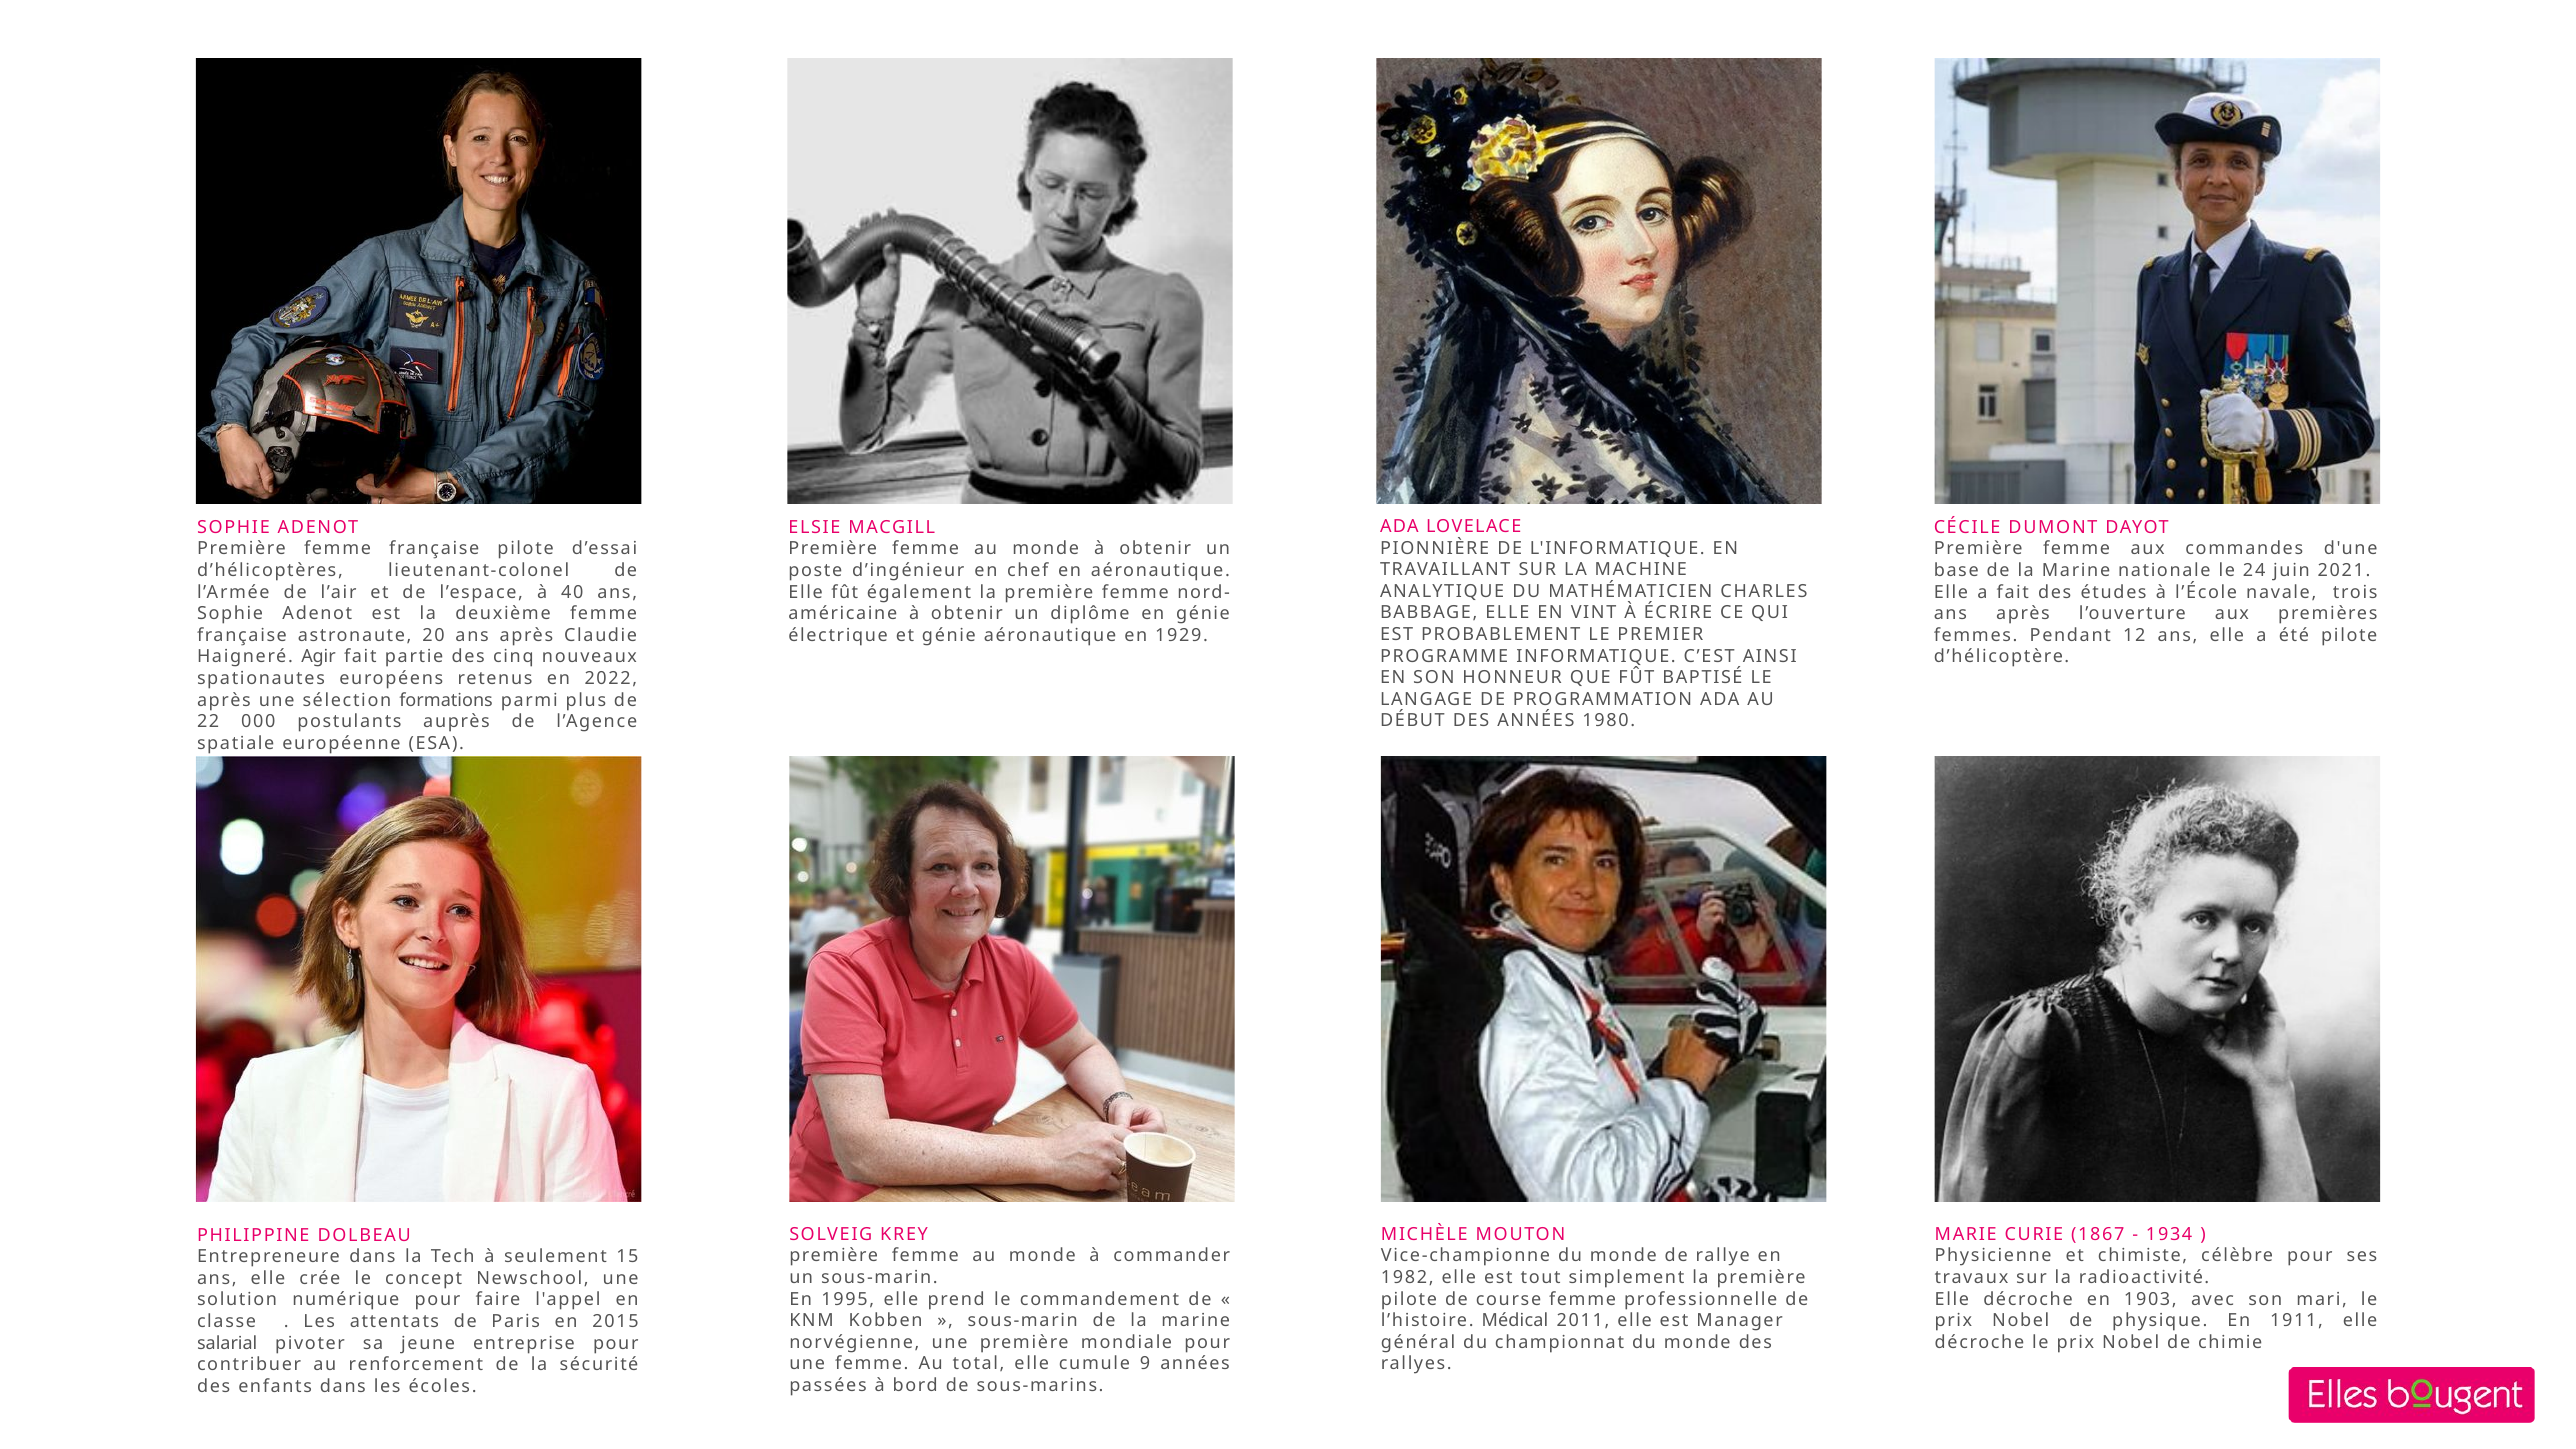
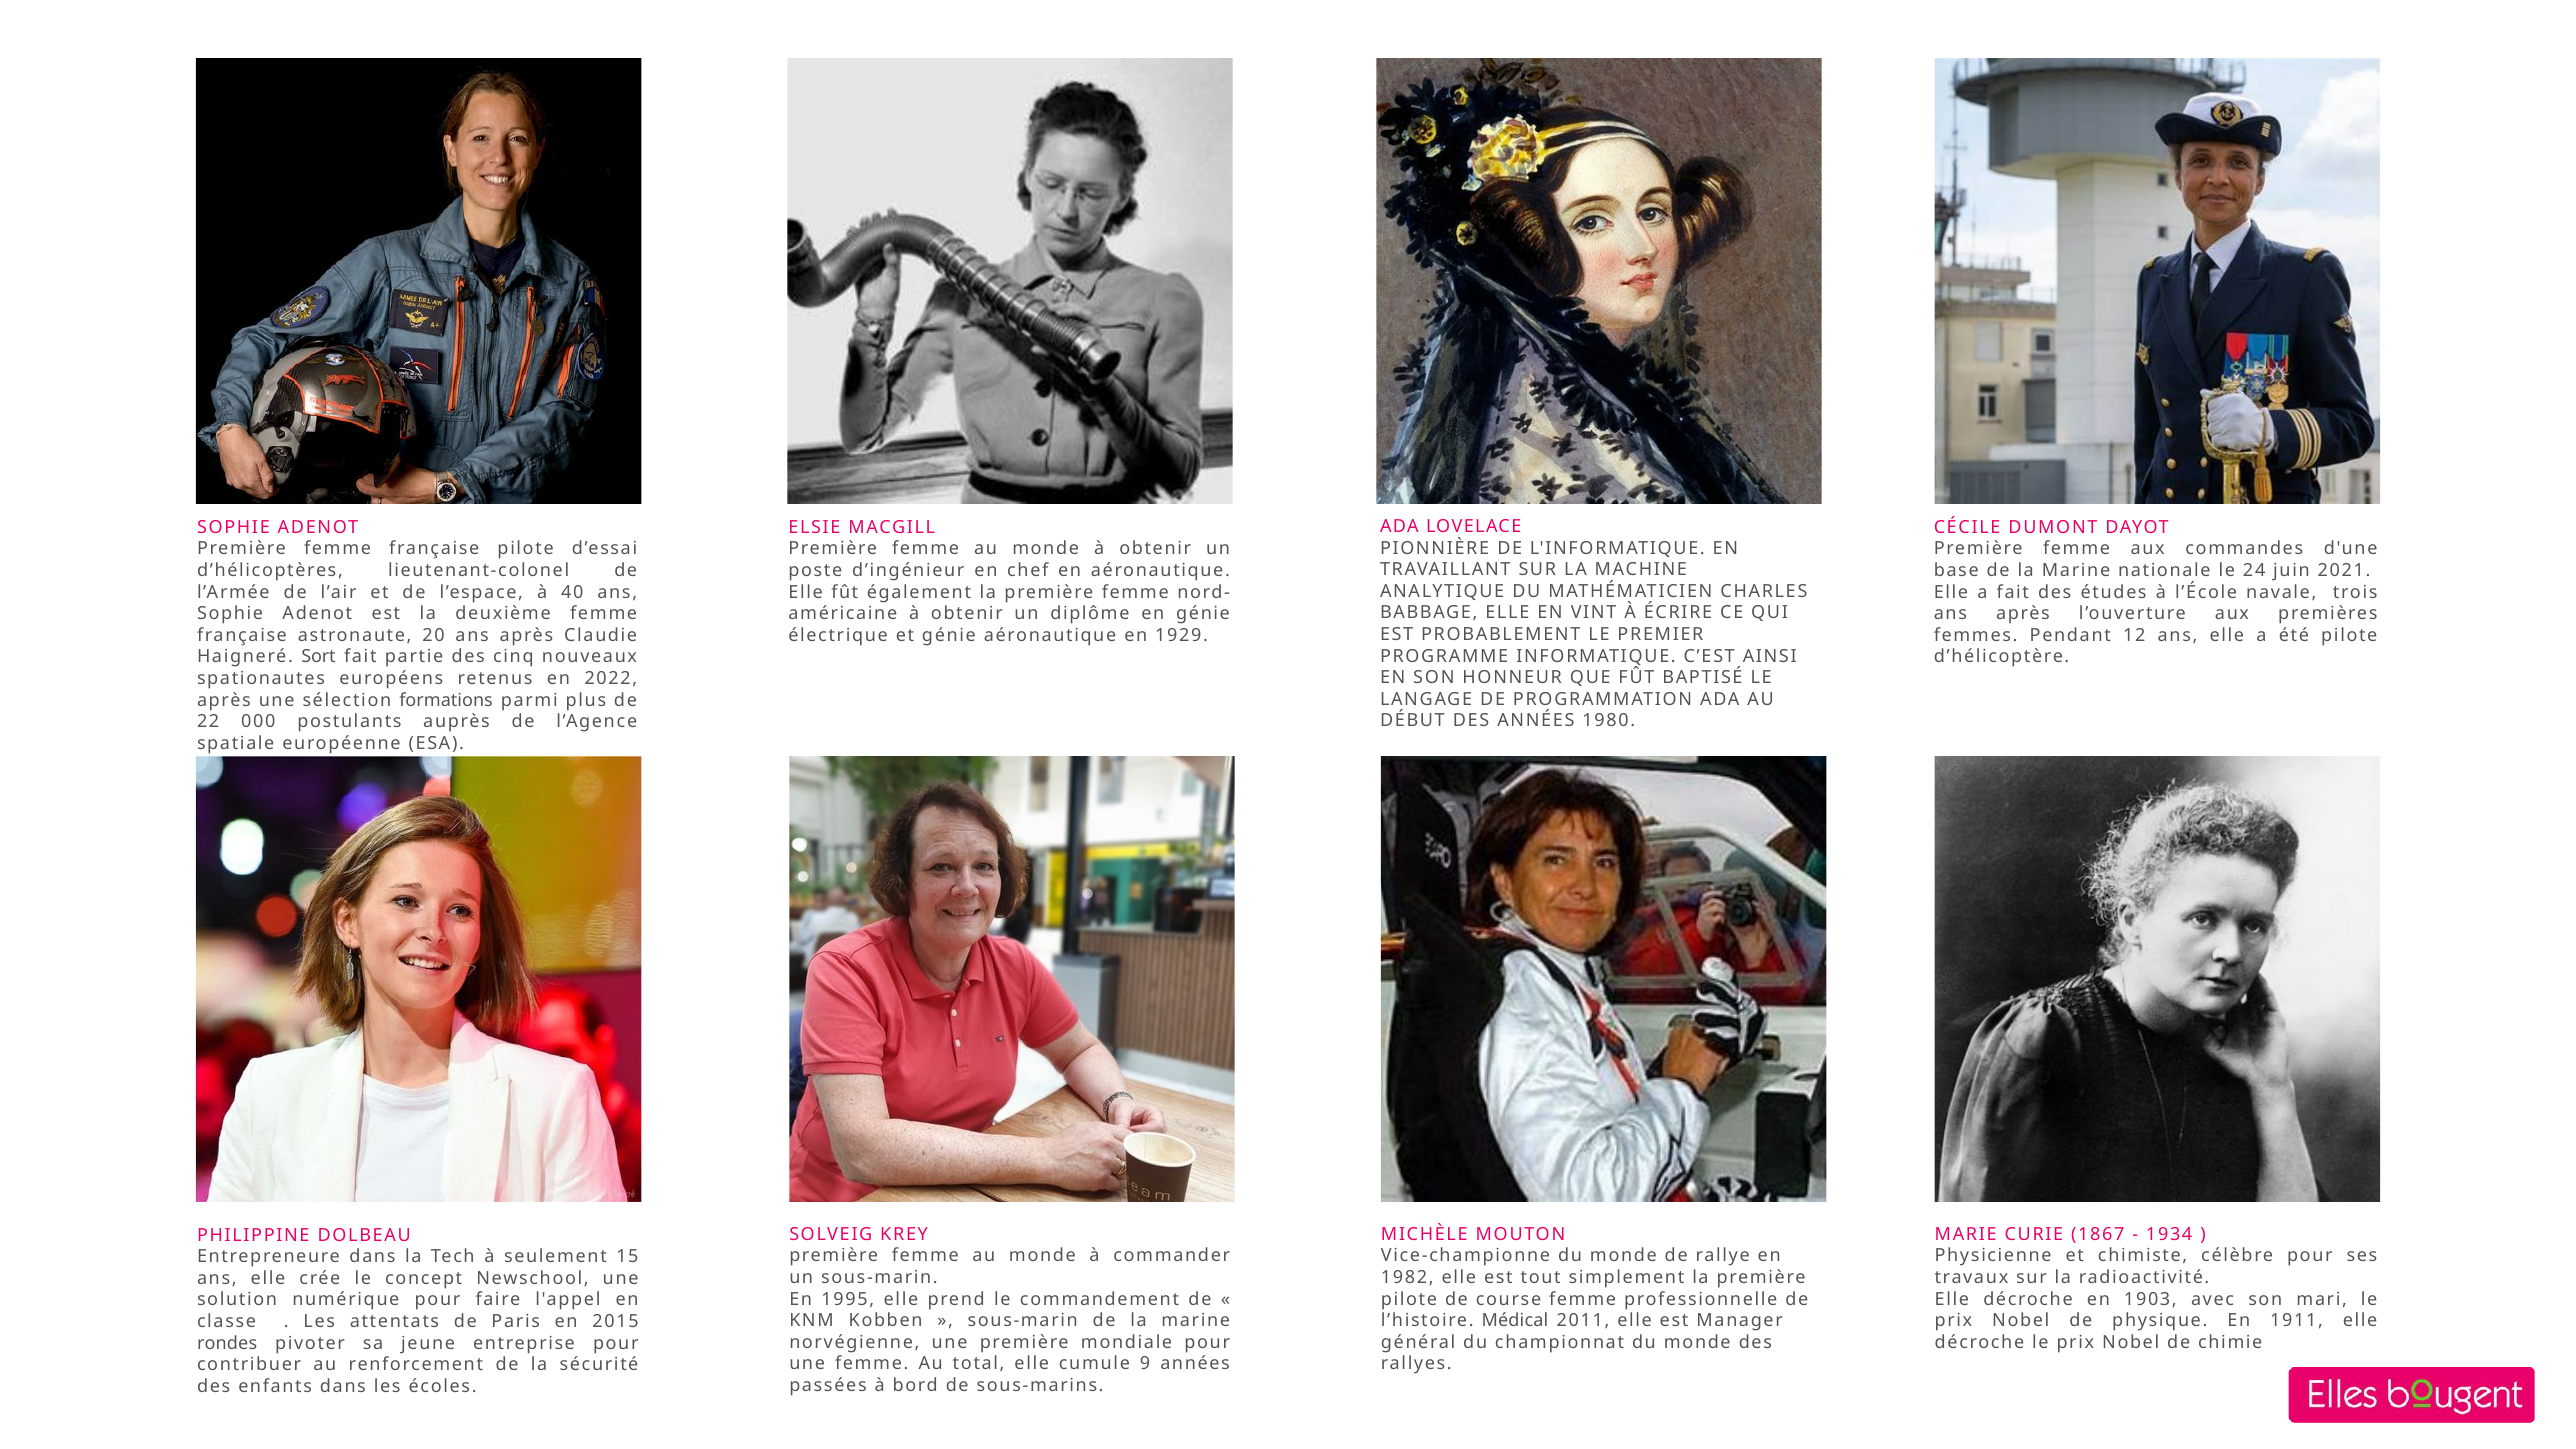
Agir: Agir -> Sort (319, 657)
salarial: salarial -> rondes (227, 1343)
